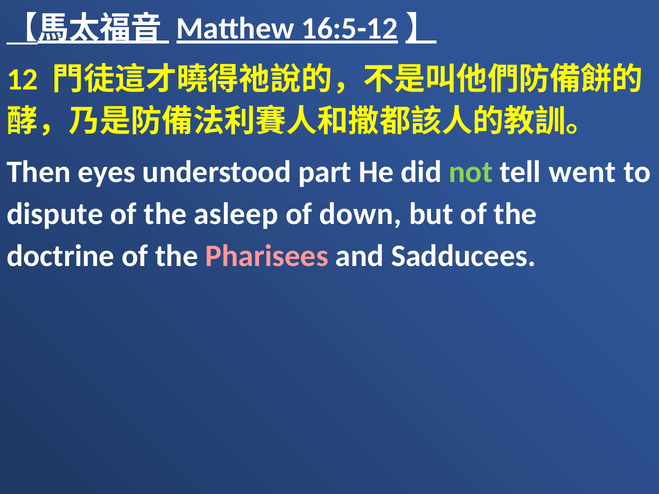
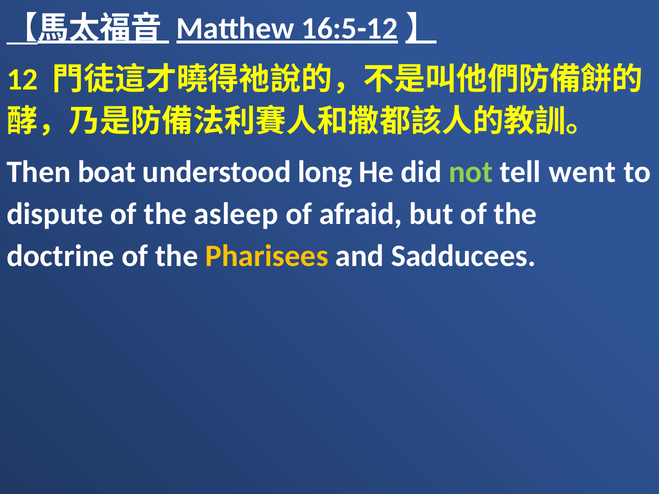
eyes: eyes -> boat (107, 172)
part: part -> long (325, 172)
down: down -> afraid (361, 214)
Pharisees colour: pink -> yellow (267, 256)
